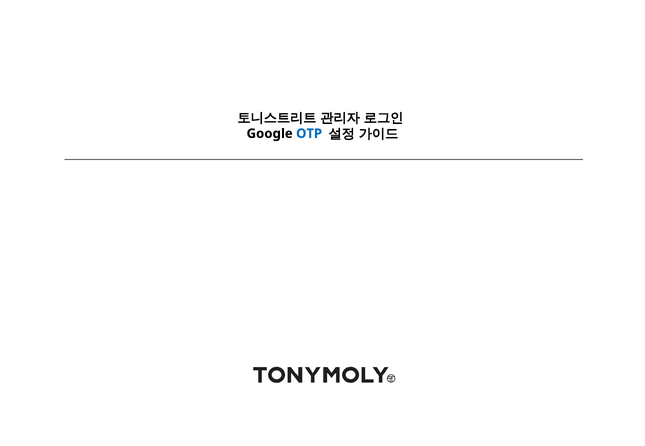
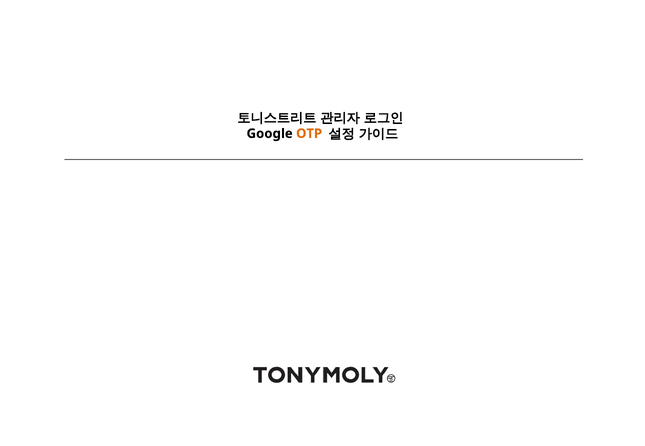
OTP colour: blue -> orange (309, 134)
